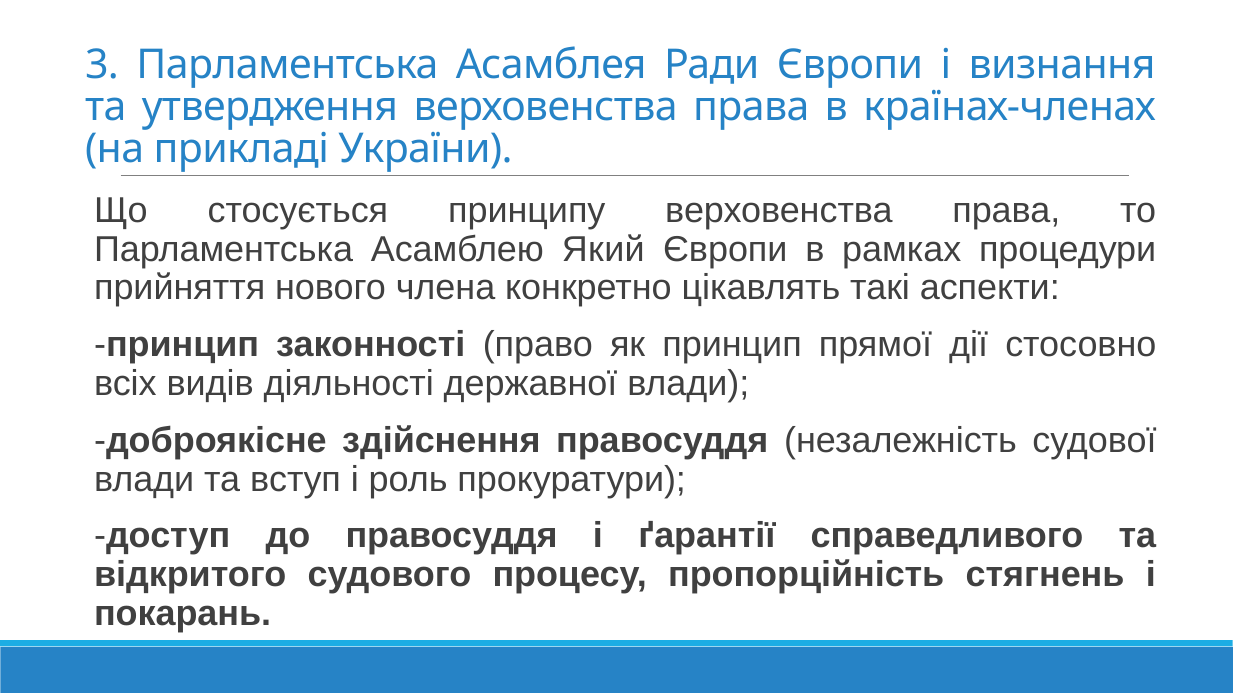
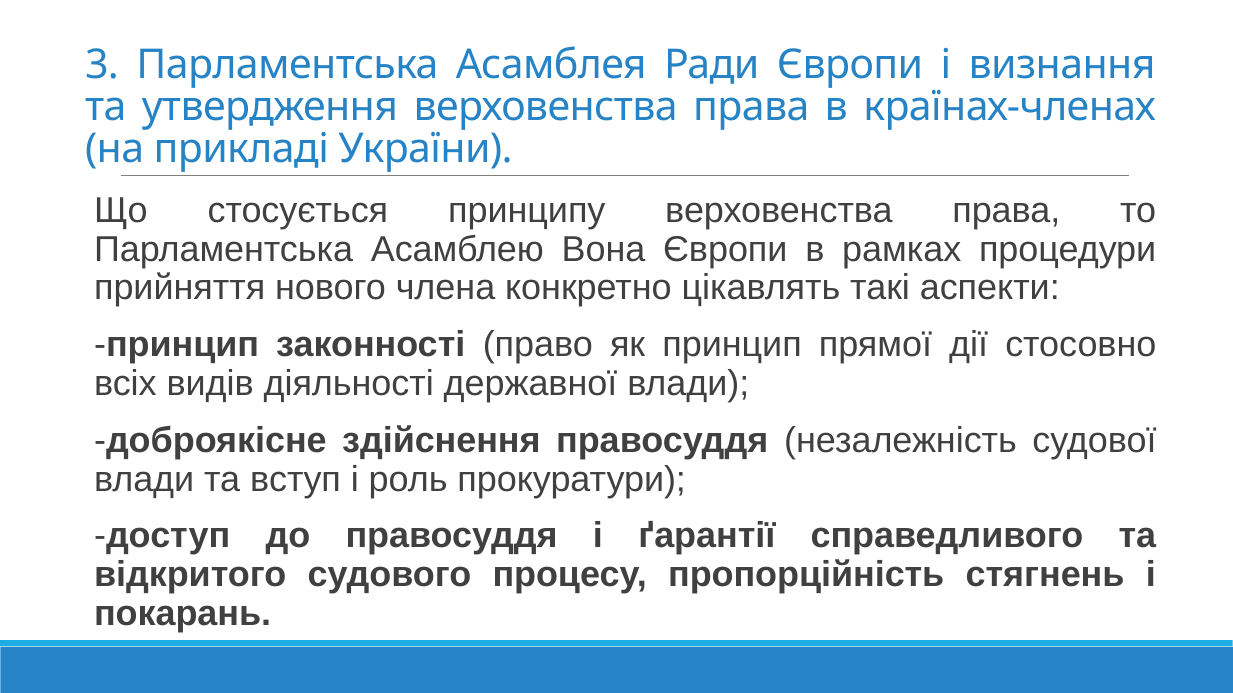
Який: Який -> Вона (604, 249)
